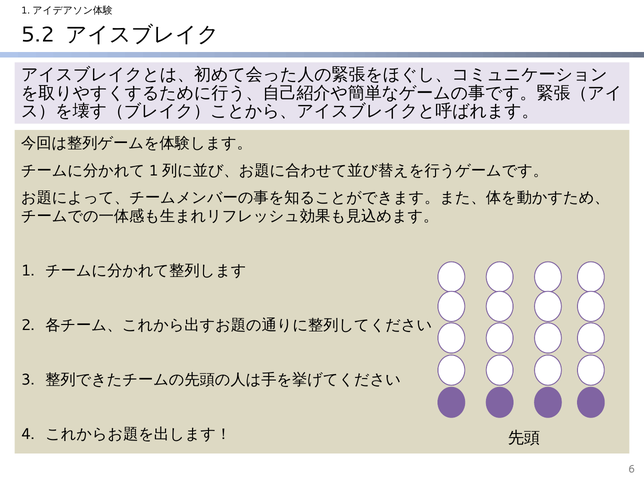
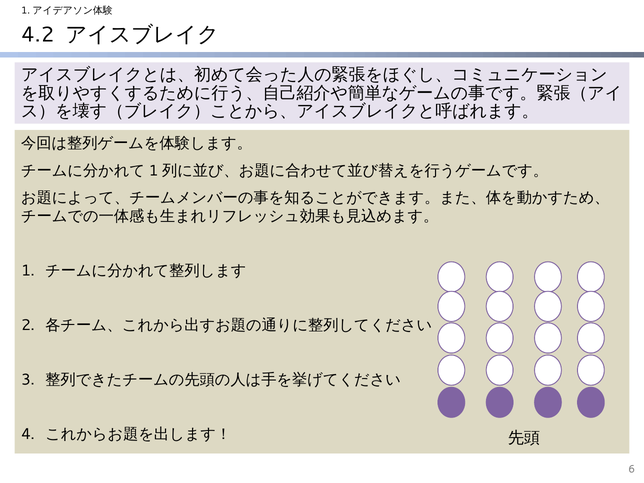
5.2: 5.2 -> 4.2 (38, 35)
